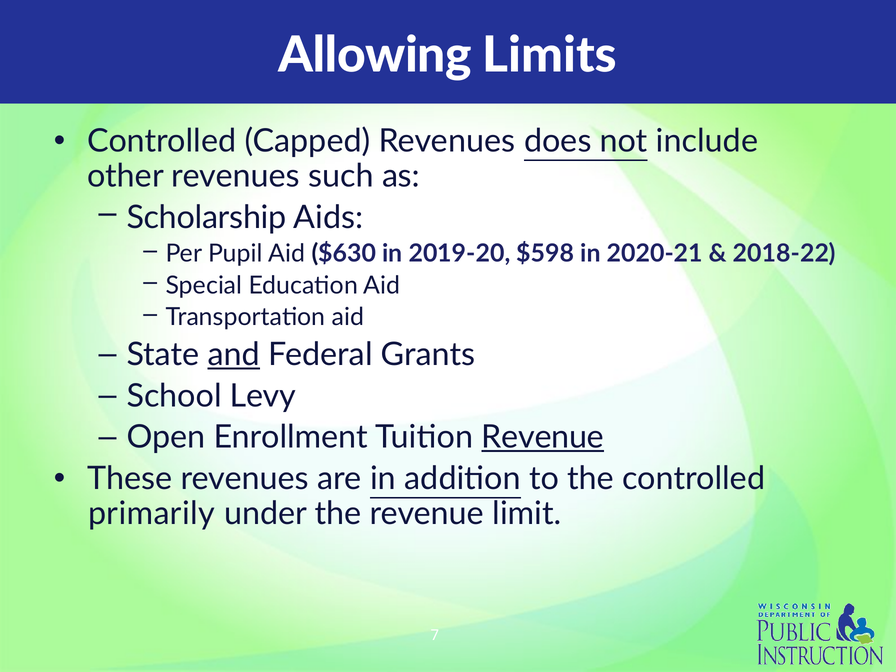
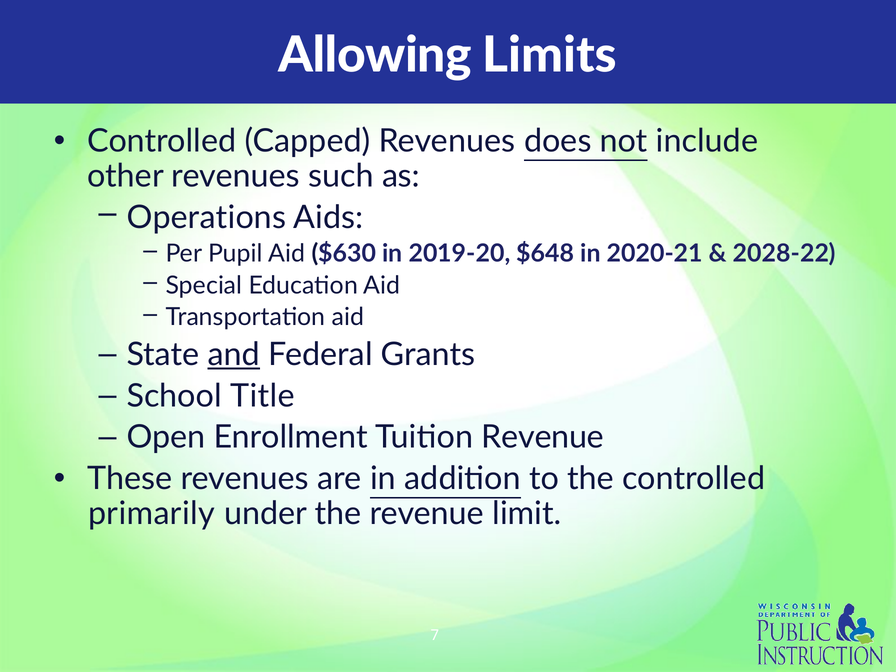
Scholarship: Scholarship -> Operations (206, 218)
$598: $598 -> $648 (545, 253)
2018-22: 2018-22 -> 2028-22 (784, 253)
Levy: Levy -> Title (262, 396)
Revenue underline: present -> none (543, 437)
